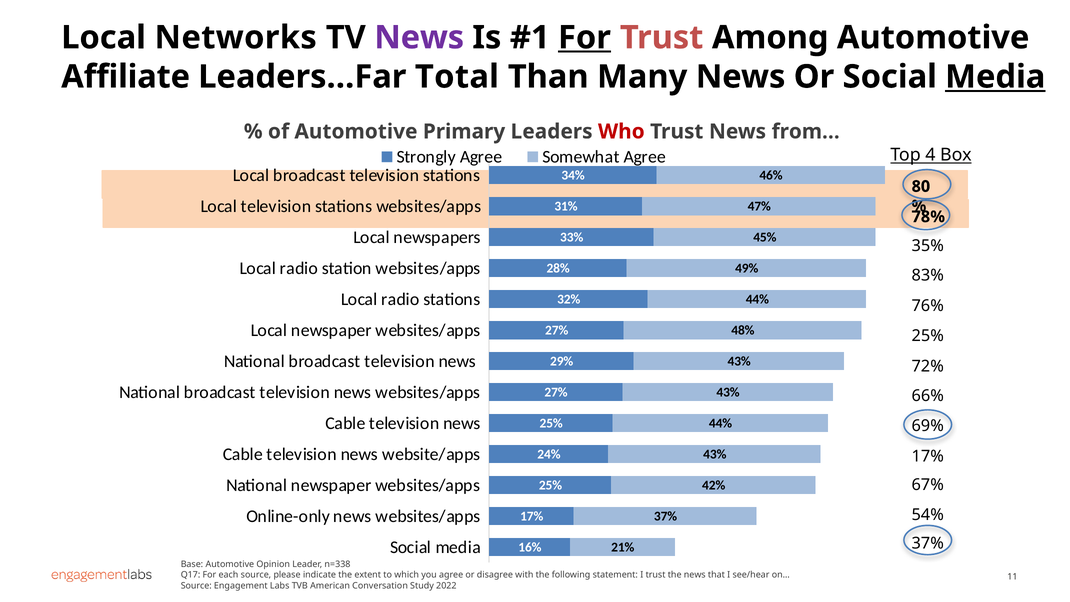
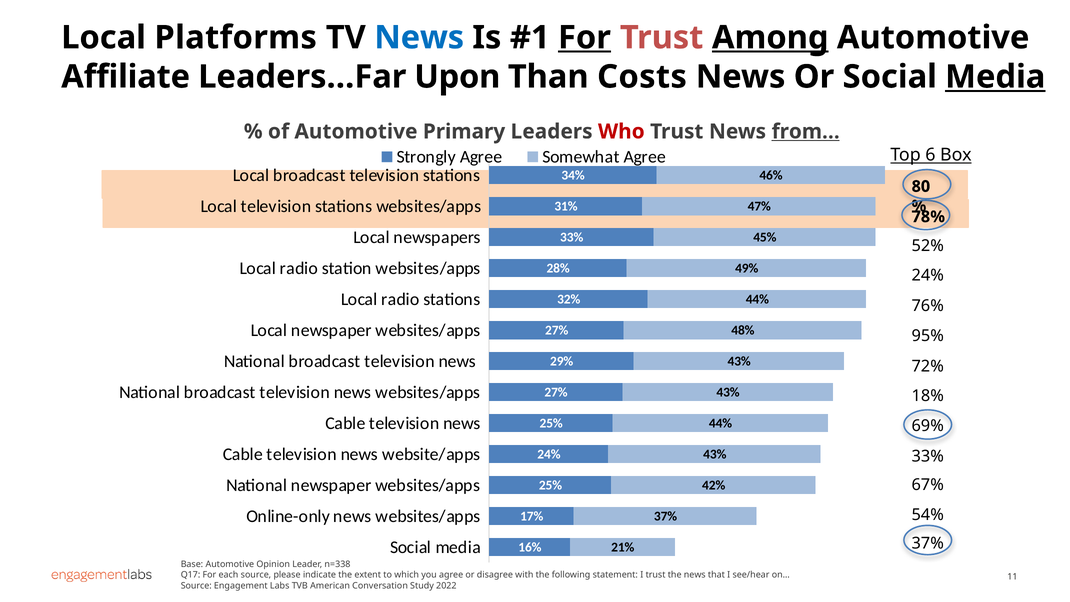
Networks: Networks -> Platforms (236, 38)
News colour: purple -> blue (419, 38)
Among underline: none -> present (770, 38)
Total: Total -> Upon (457, 77)
Many: Many -> Costs (642, 77)
from… underline: none -> present (806, 132)
4: 4 -> 6 (930, 155)
35%: 35% -> 52% (928, 246)
83%: 83% -> 24% (928, 275)
25%: 25% -> 95% (928, 336)
66%: 66% -> 18% (928, 396)
17%: 17% -> 33% (928, 456)
